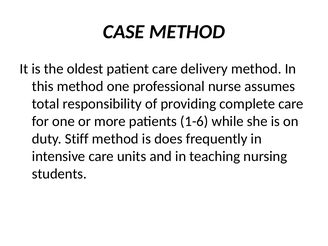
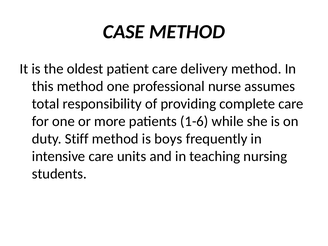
does: does -> boys (168, 139)
